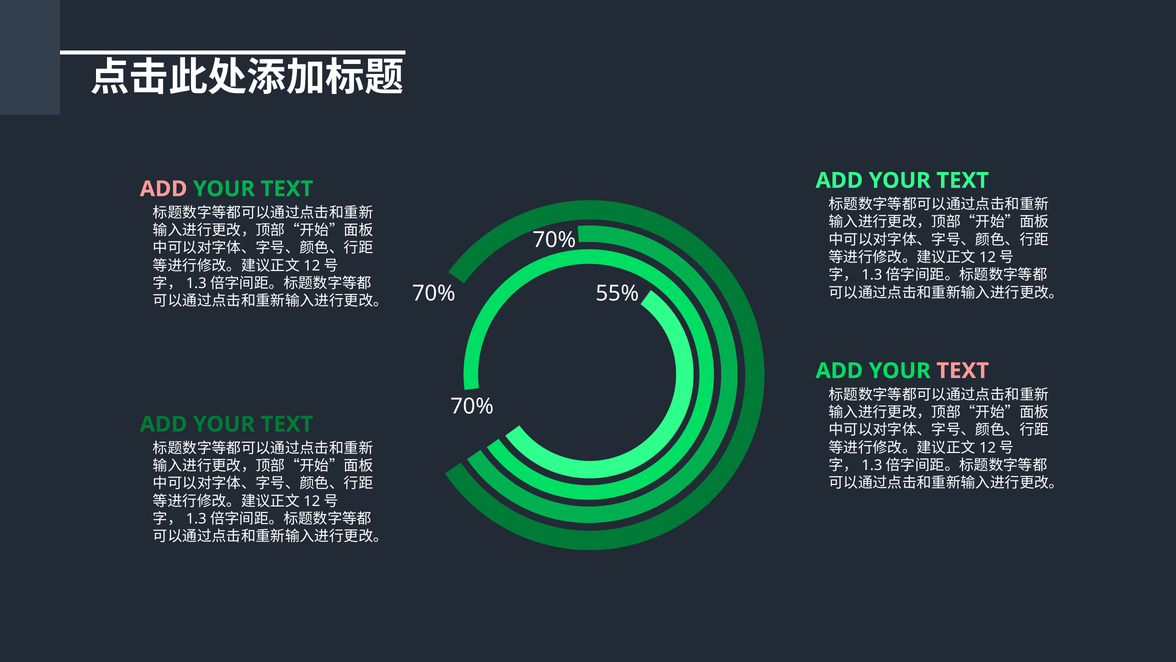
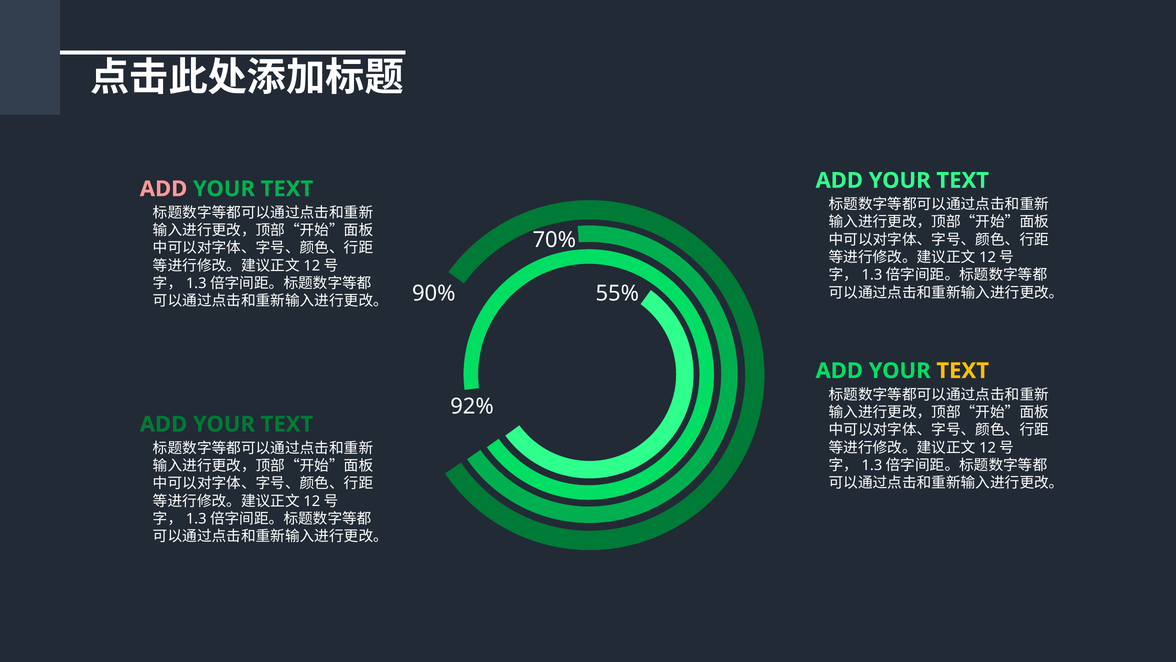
70%: 70% -> 90% (434, 293)
TEXT colour: pink -> yellow (963, 371)
70%: 70% -> 92% (472, 406)
